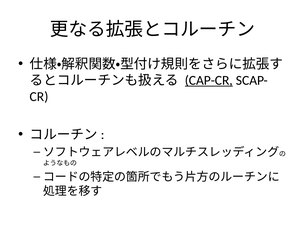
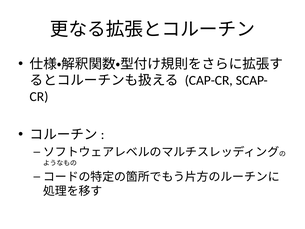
CAP-CR underline: present -> none (209, 80)
